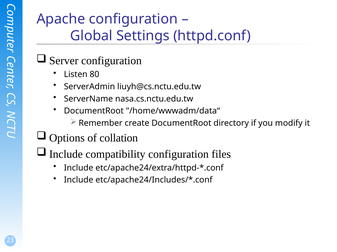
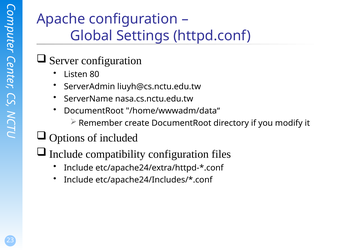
collation: collation -> included (119, 138)
